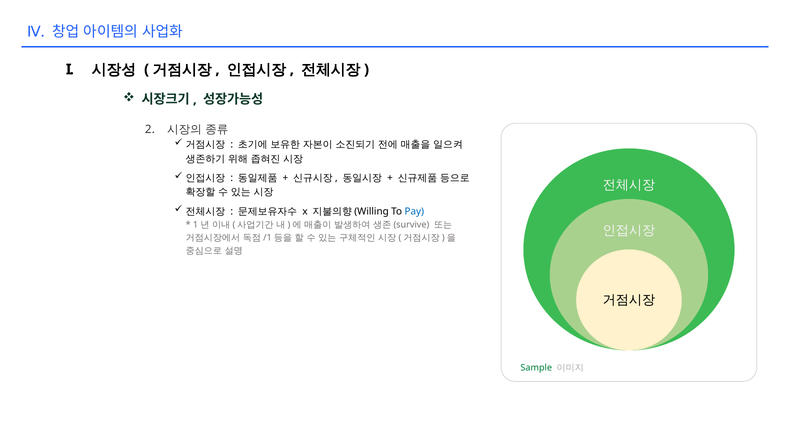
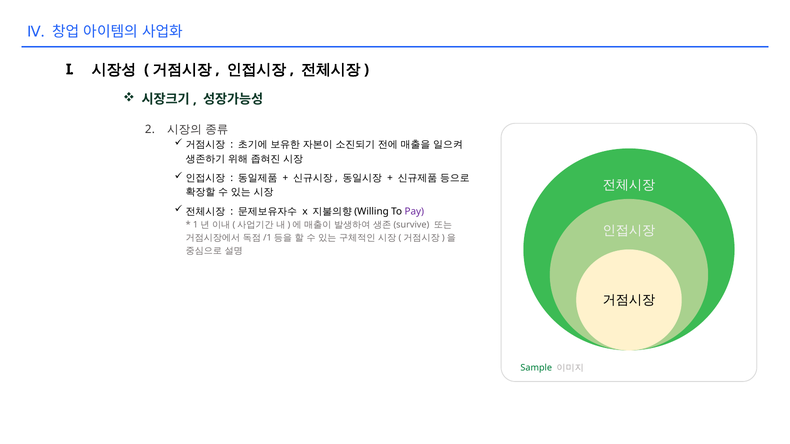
Pay colour: blue -> purple (414, 211)
